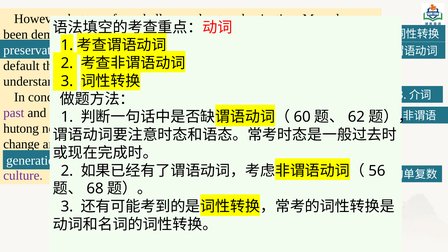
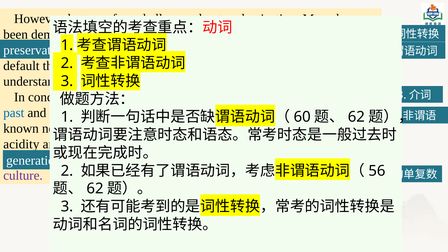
past colour: purple -> blue (14, 113)
hutong: hutong -> known (21, 129)
change: change -> acidity (21, 144)
68: 68 -> 62 (95, 189)
